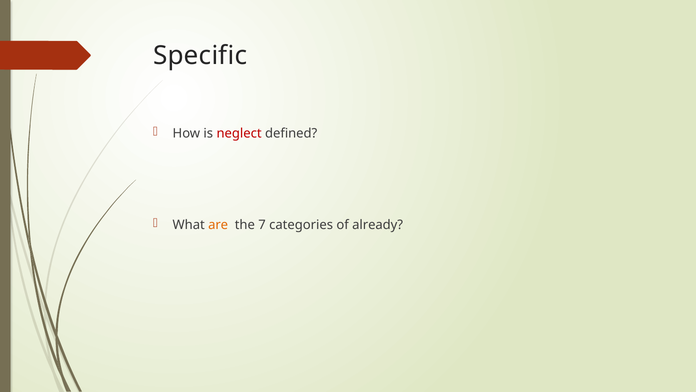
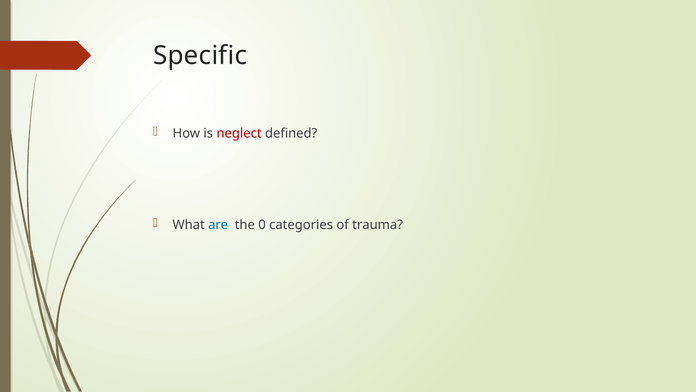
are colour: orange -> blue (218, 225)
7: 7 -> 0 (262, 225)
already: already -> trauma (378, 225)
